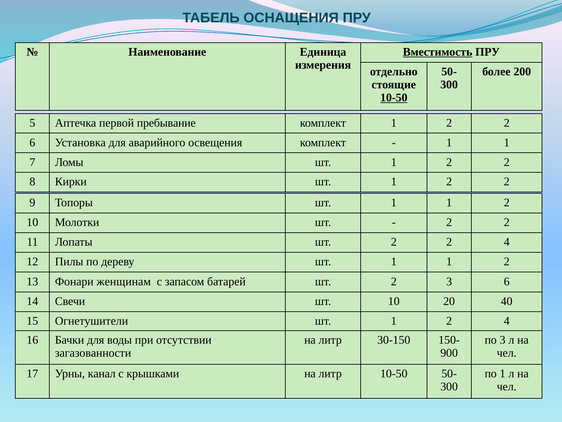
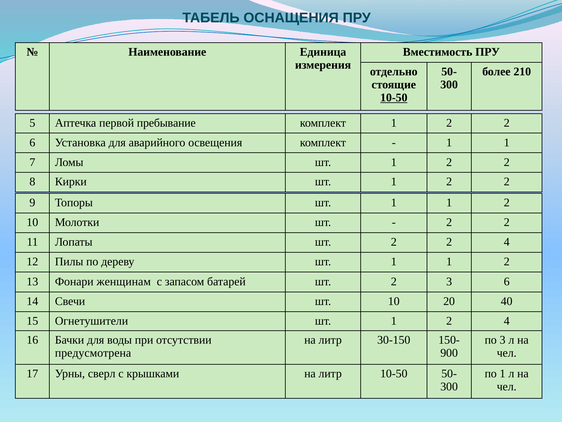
Вместимость underline: present -> none (438, 52)
200: 200 -> 210 (522, 72)
загазованности: загазованности -> предусмотрена (93, 353)
канал: канал -> сверл (102, 373)
